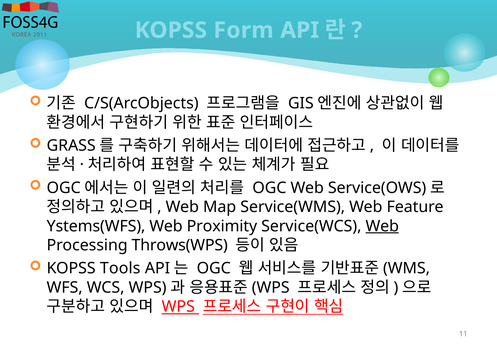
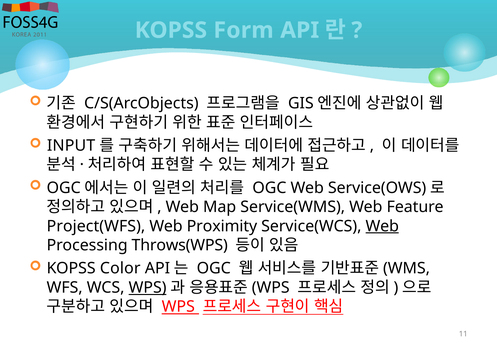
GRASS: GRASS -> INPUT (71, 146)
Ystems(WFS: Ystems(WFS -> Project(WFS (96, 226)
Tools: Tools -> Color (120, 268)
WPS underline: none -> present (148, 288)
